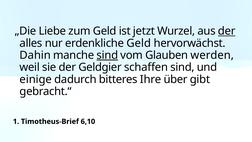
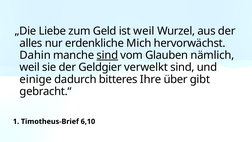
ist jetzt: jetzt -> weil (144, 31)
der underline: present -> none (227, 31)
erdenkliche Geld: Geld -> Mich (139, 43)
werden: werden -> nämlich (212, 55)
schaffen: schaffen -> verwelkt (146, 67)
